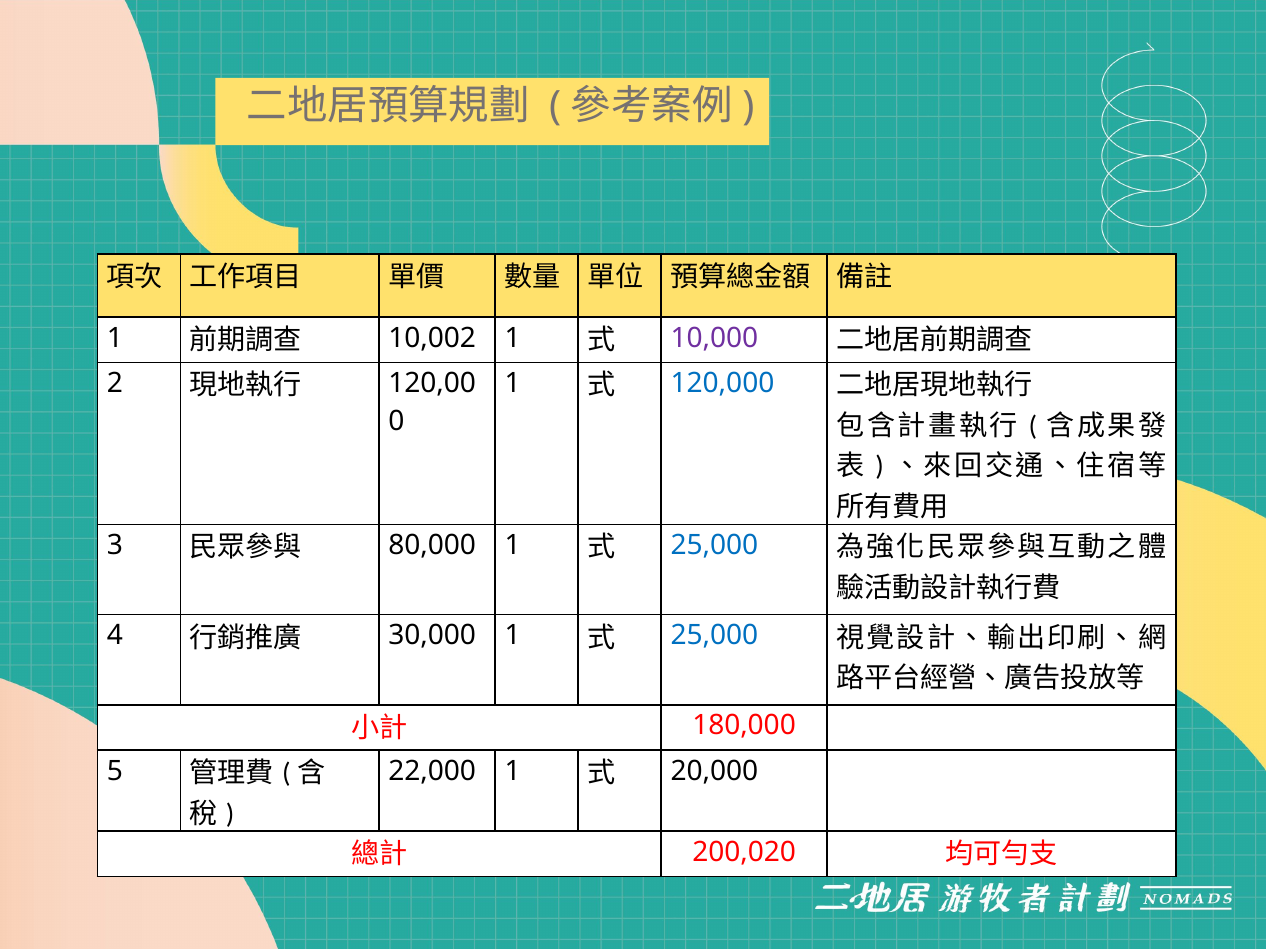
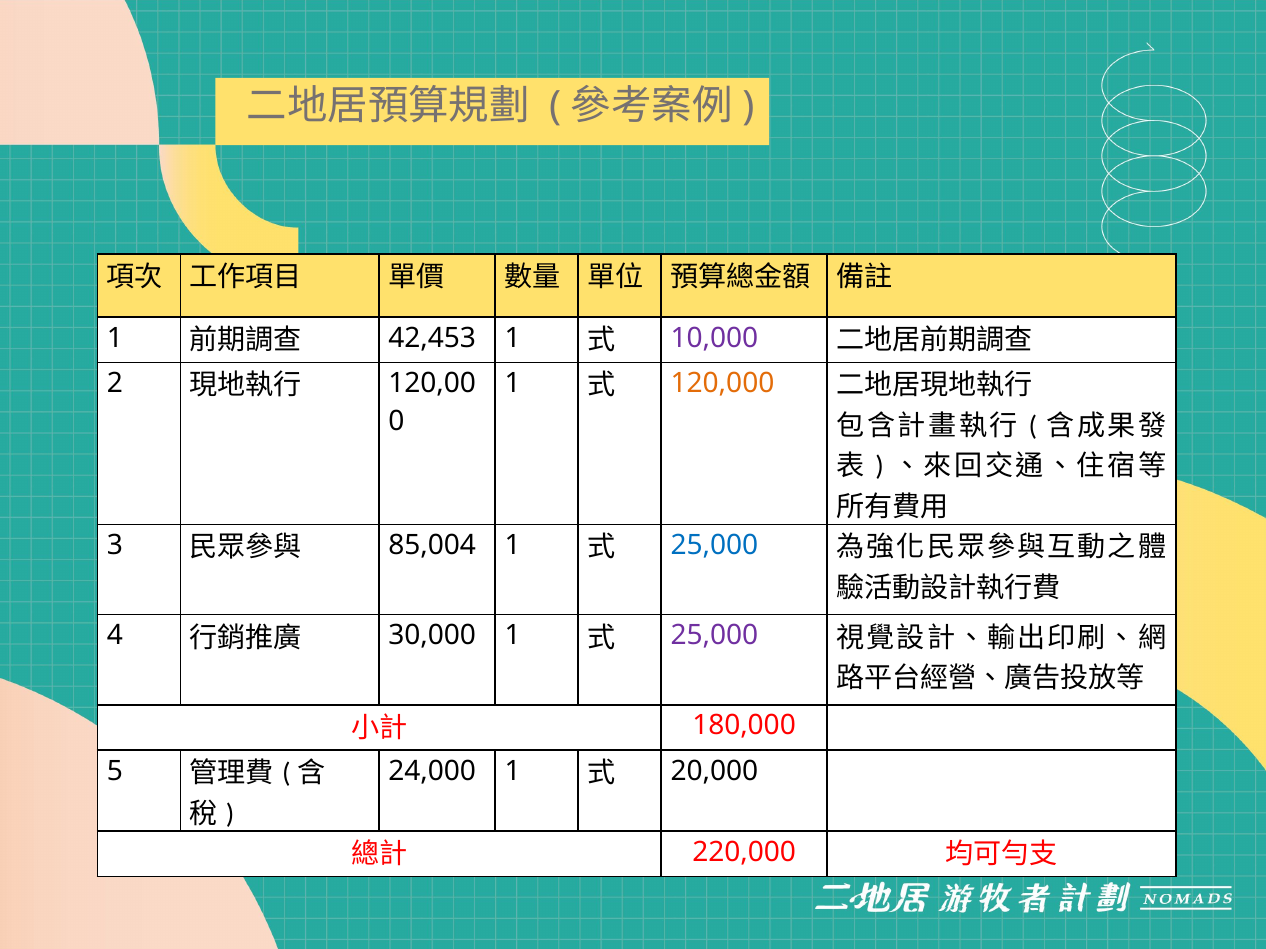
10,002: 10,002 -> 42,453 (432, 338)
120,000 colour: blue -> orange (723, 383)
80,000: 80,000 -> 85,004 (432, 545)
25,000 colour: blue -> purple (714, 636)
22,000: 22,000 -> 24,000 (432, 771)
200,020: 200,020 -> 220,000 (744, 852)
